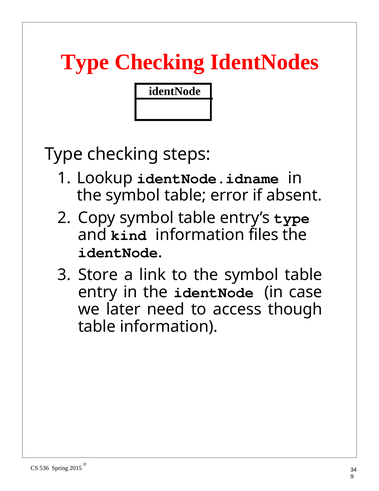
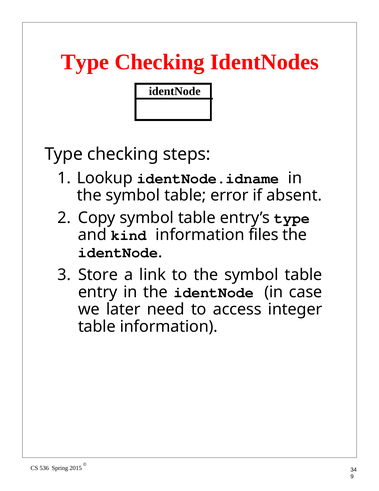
though: though -> integer (295, 309)
